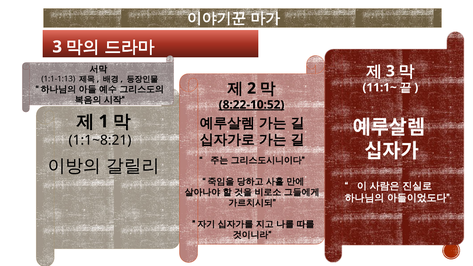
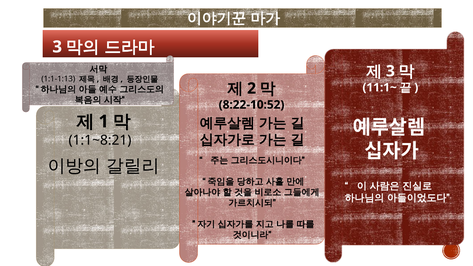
8:22-10:52 underline: present -> none (252, 105)
